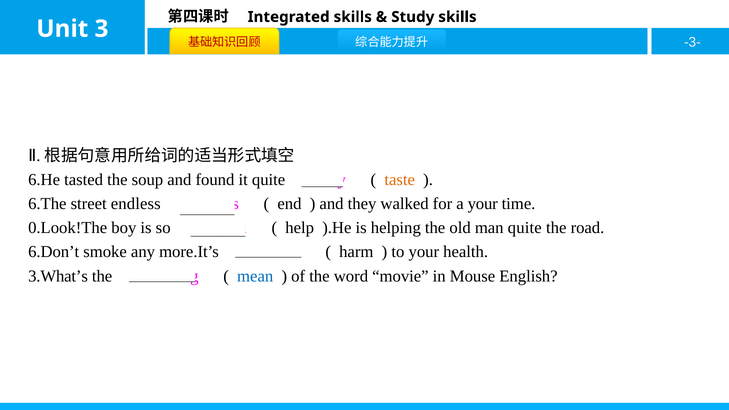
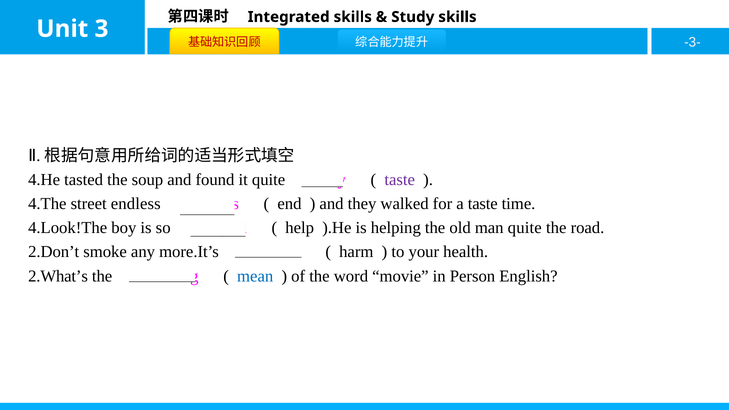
6.He: 6.He -> 4.He (44, 180)
taste colour: orange -> purple (400, 180)
6.The: 6.The -> 4.The (47, 204)
a your: your -> taste (483, 204)
0.Look!The: 0.Look!The -> 4.Look!The (68, 228)
6.Don’t: 6.Don’t -> 2.Don’t (54, 252)
3.What’s: 3.What’s -> 2.What’s (58, 276)
Mouse: Mouse -> Person (473, 276)
